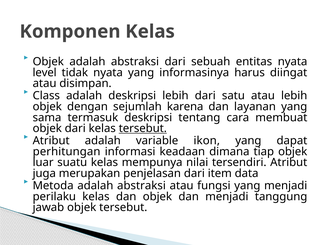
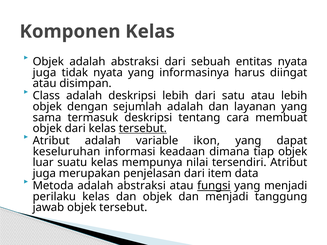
level: level -> juga (44, 73)
sejumlah karena: karena -> adalah (185, 107)
perhitungan: perhitungan -> keseluruhan (67, 152)
fungsi underline: none -> present (214, 186)
